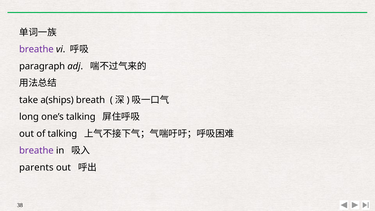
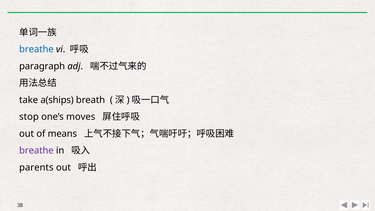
breathe colour: purple -> blue (36, 49)
long: long -> stop (29, 117)
one’s talking: talking -> moves (81, 117)
of talking: talking -> means (62, 134)
